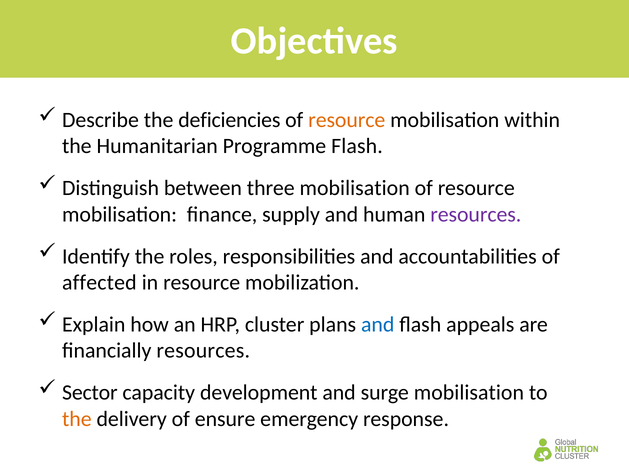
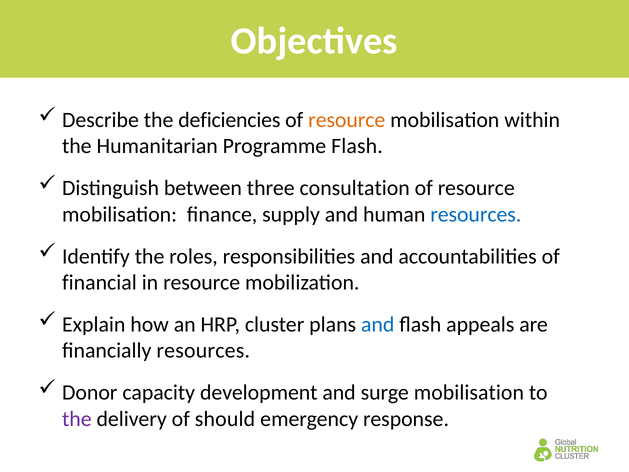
three mobilisation: mobilisation -> consultation (355, 188)
resources colour: purple -> blue (476, 214)
affected: affected -> financial (99, 282)
Sector: Sector -> Donor (90, 392)
the colour: orange -> purple (77, 419)
ensure: ensure -> should (225, 419)
